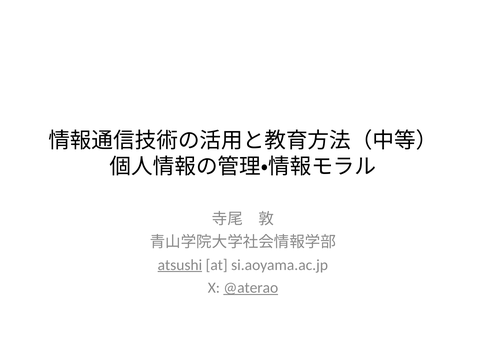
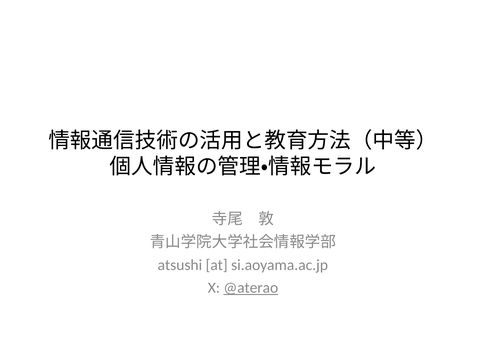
atsushi underline: present -> none (180, 265)
